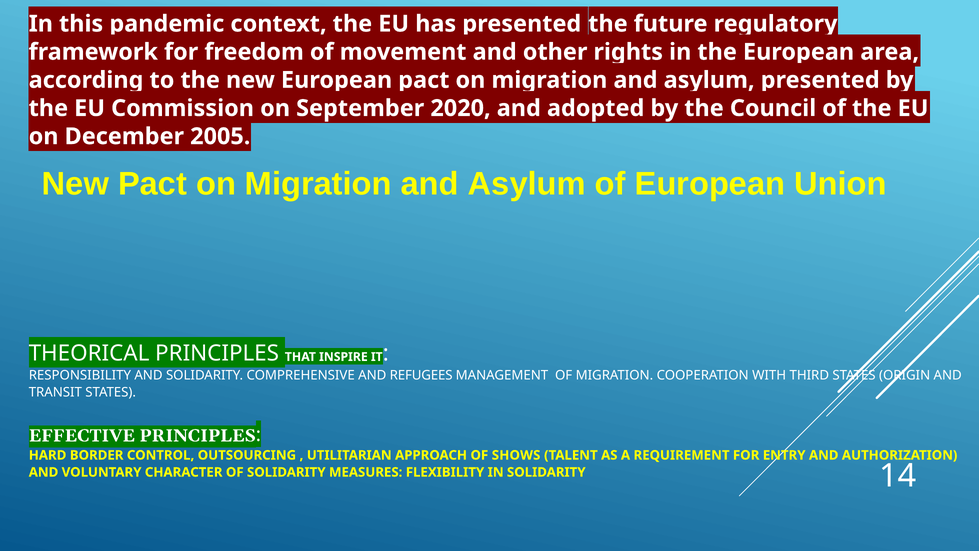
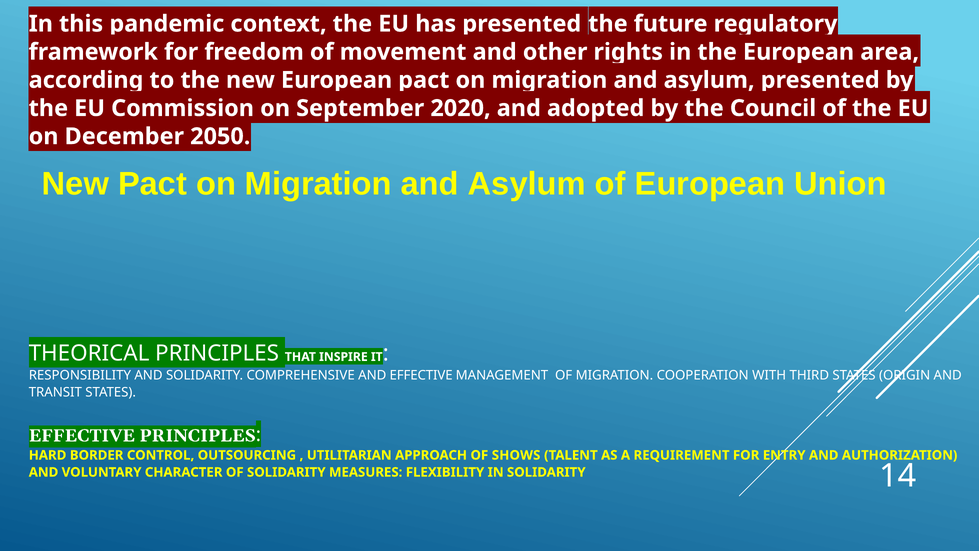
2005: 2005 -> 2050 (220, 136)
AND REFUGEES: REFUGEES -> EFFECTIVE (421, 375)
